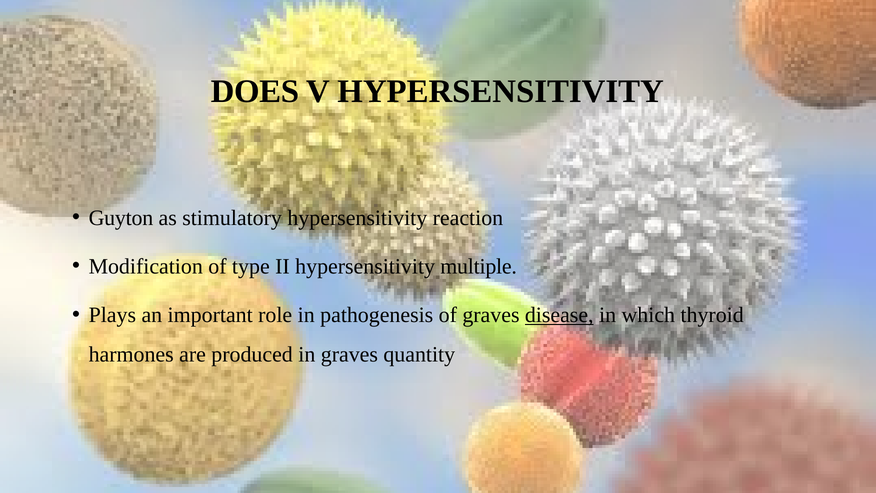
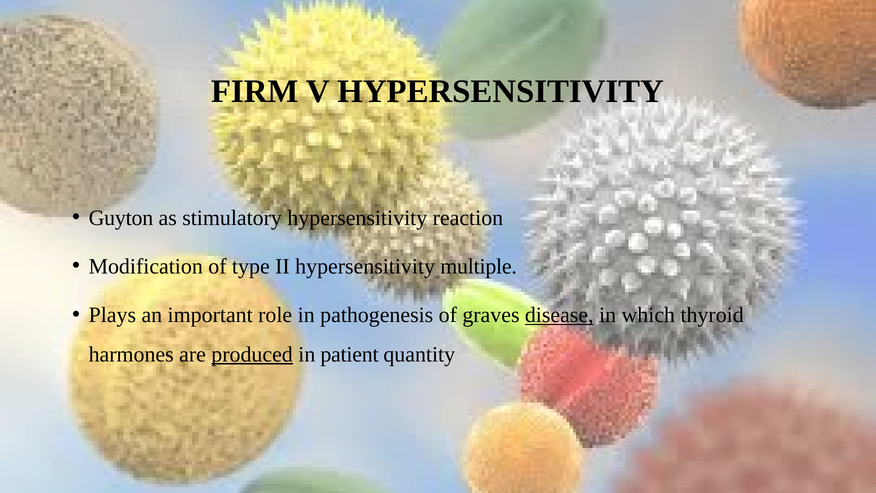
DOES: DOES -> FIRM (255, 91)
produced underline: none -> present (252, 354)
in graves: graves -> patient (349, 354)
